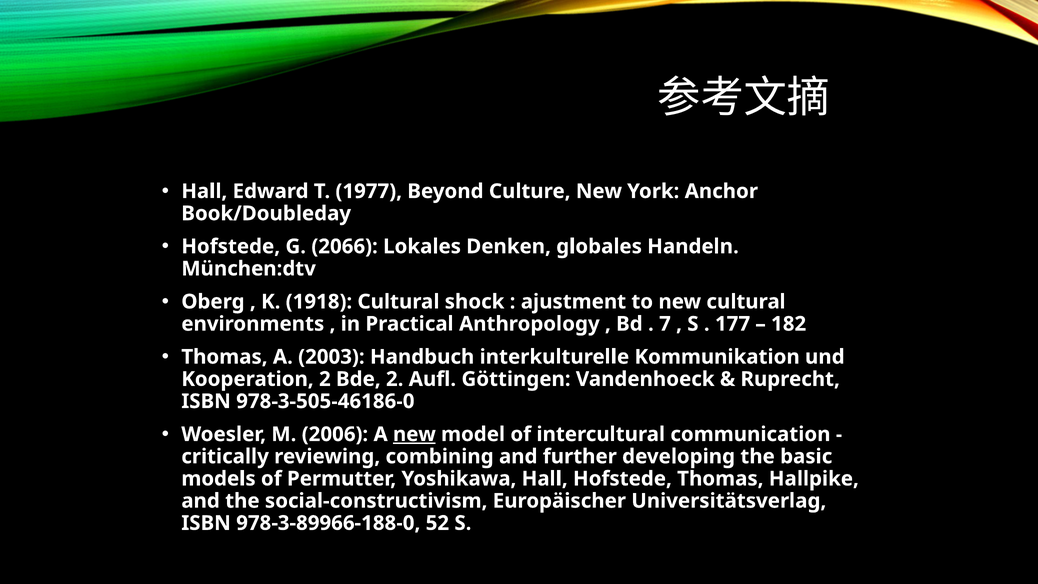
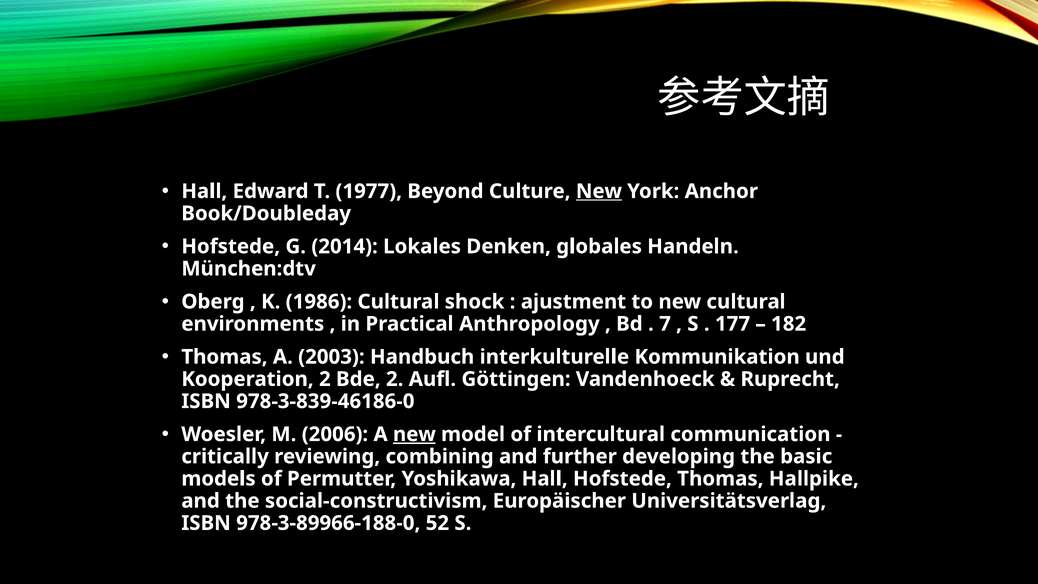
New underline: none -> present (599, 191)
2066: 2066 -> 2014 (345, 246)
1918: 1918 -> 1986 (319, 302)
978-3-505-46186-0: 978-3-505-46186-0 -> 978-3-839-46186-0 (325, 401)
